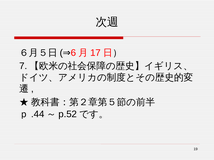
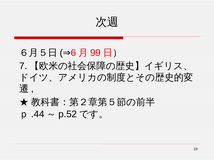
17: 17 -> 99 (95, 53)
